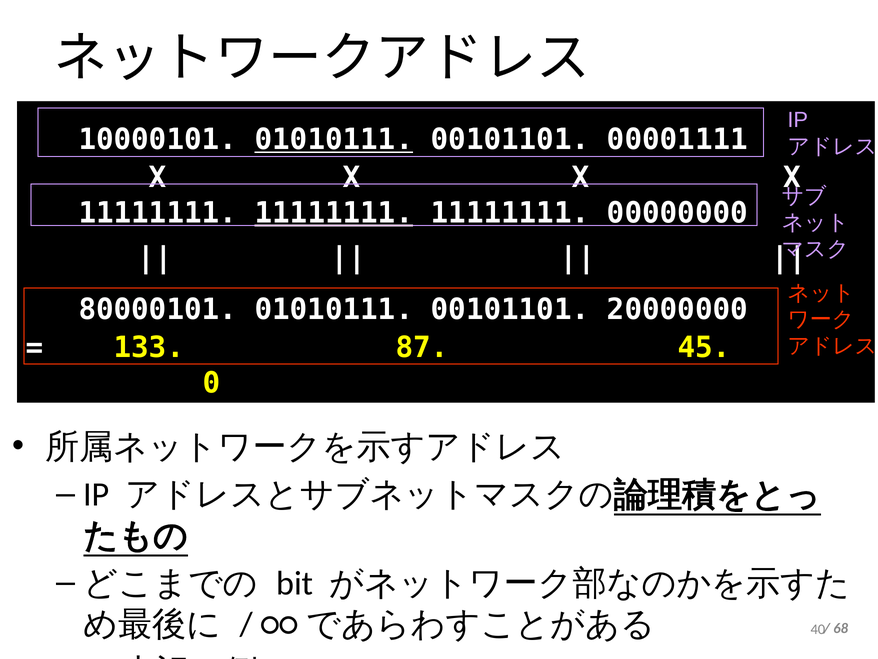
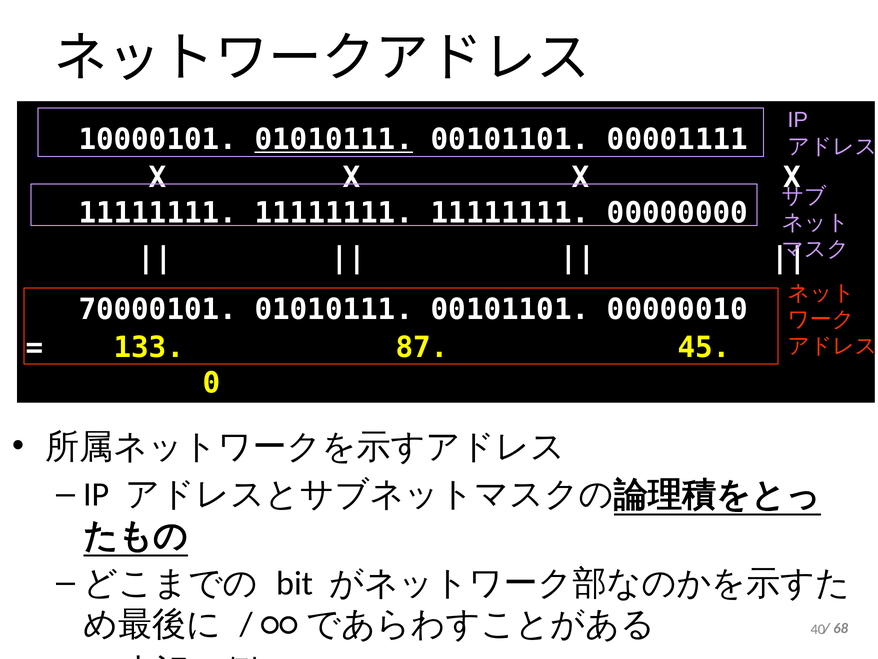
11111111 underline: present -> none (334, 213)
80000101: 80000101 -> 70000101 (158, 309)
20000000: 20000000 -> 00000010 (677, 309)
